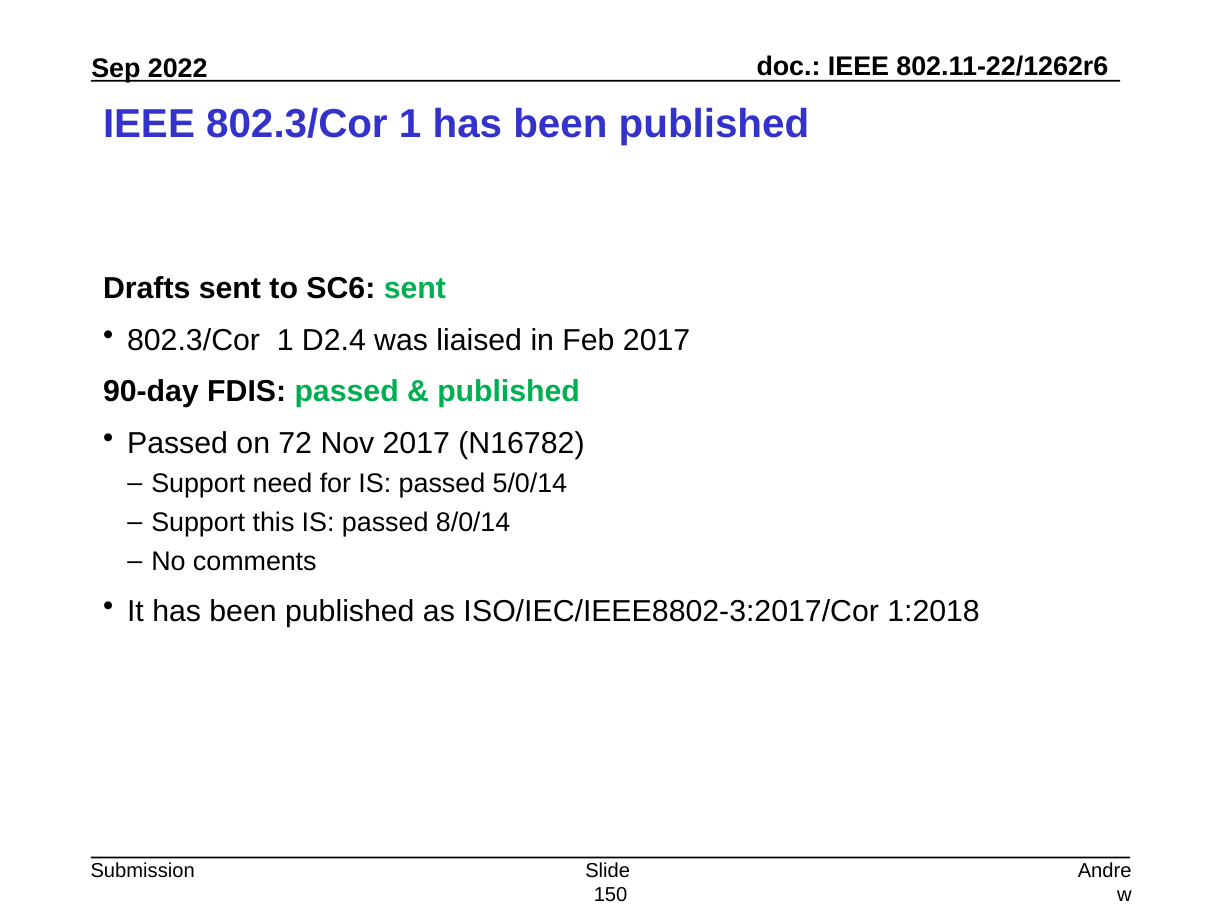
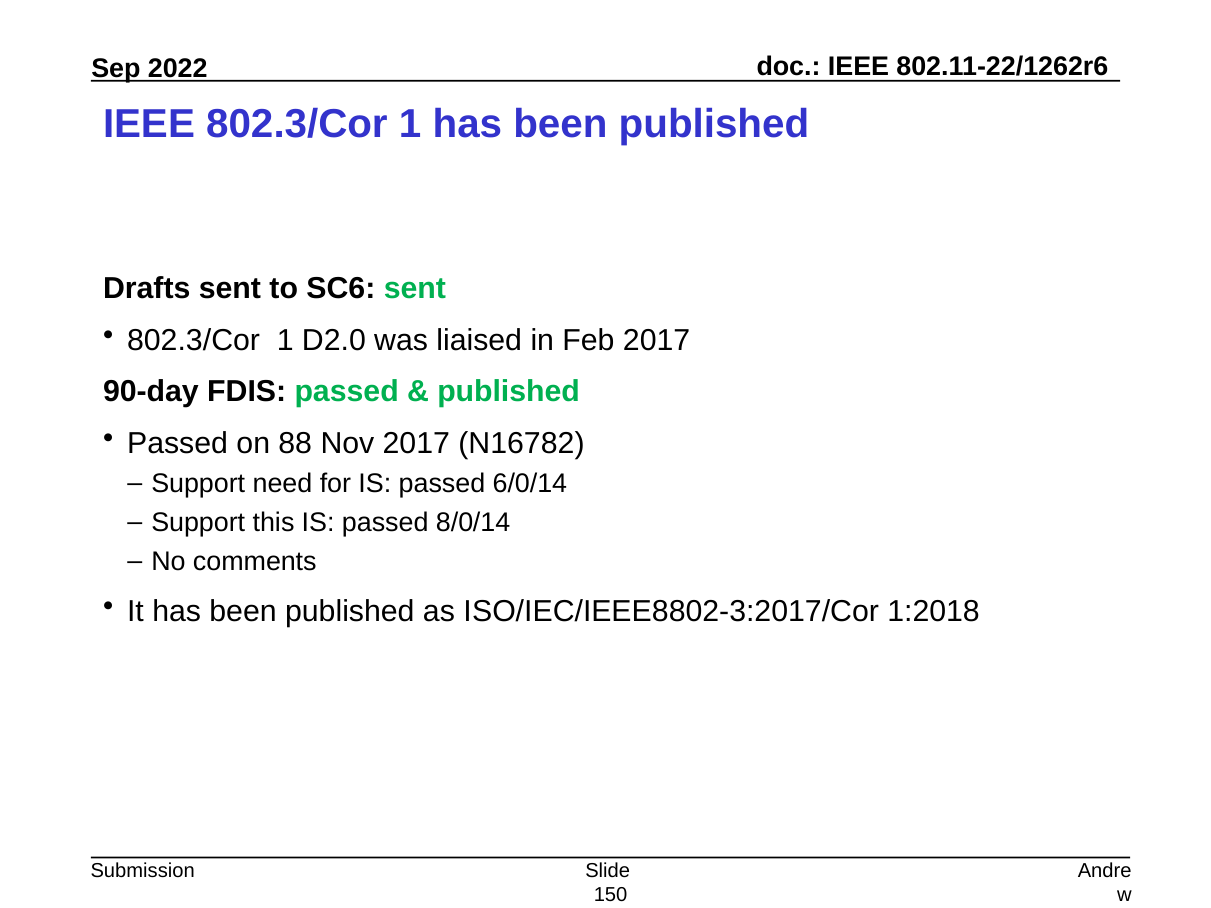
D2.4: D2.4 -> D2.0 (334, 340)
72: 72 -> 88 (295, 443)
5/0/14: 5/0/14 -> 6/0/14 (530, 484)
